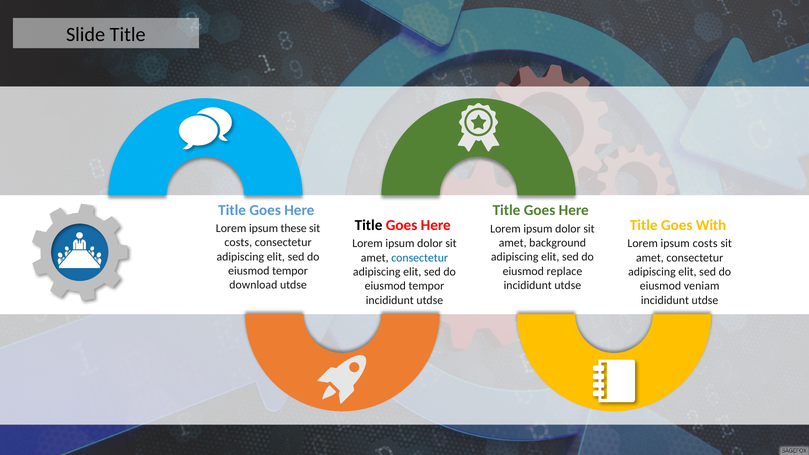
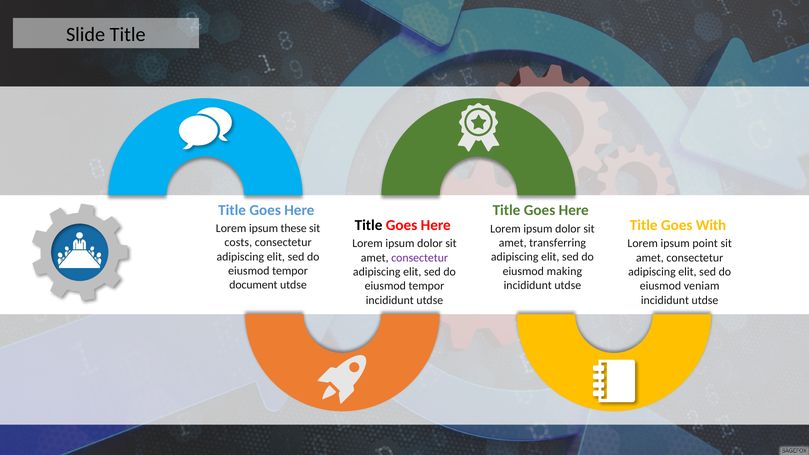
background: background -> transferring (558, 243)
ipsum costs: costs -> point (705, 244)
consectetur colour: blue -> purple (420, 258)
replace: replace -> making (564, 271)
download: download -> document (253, 285)
